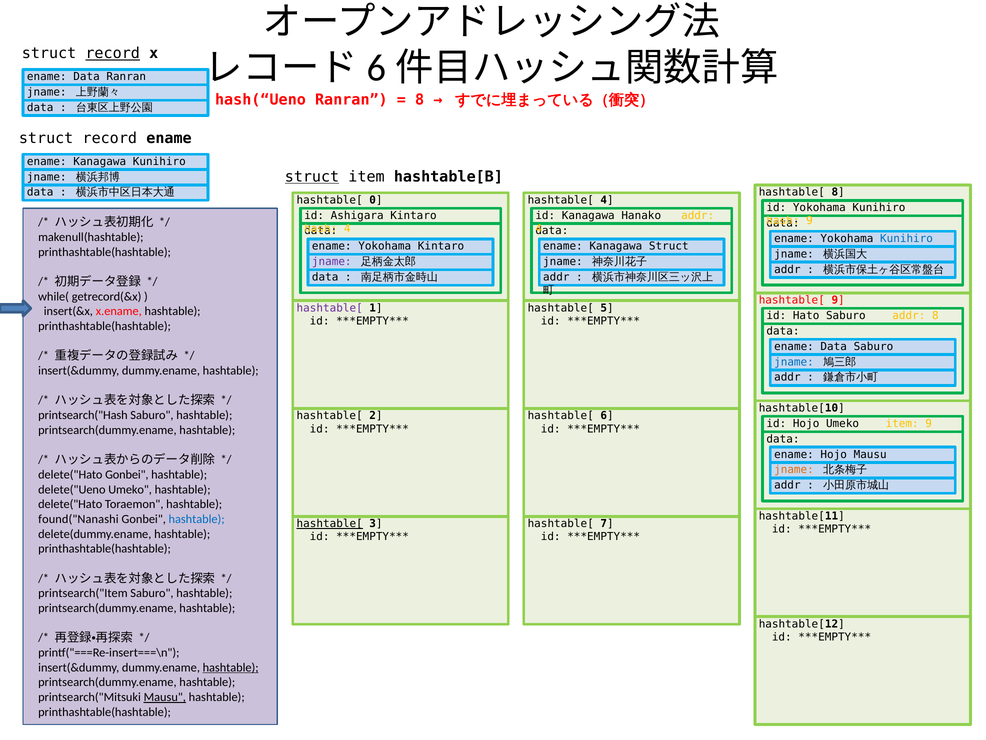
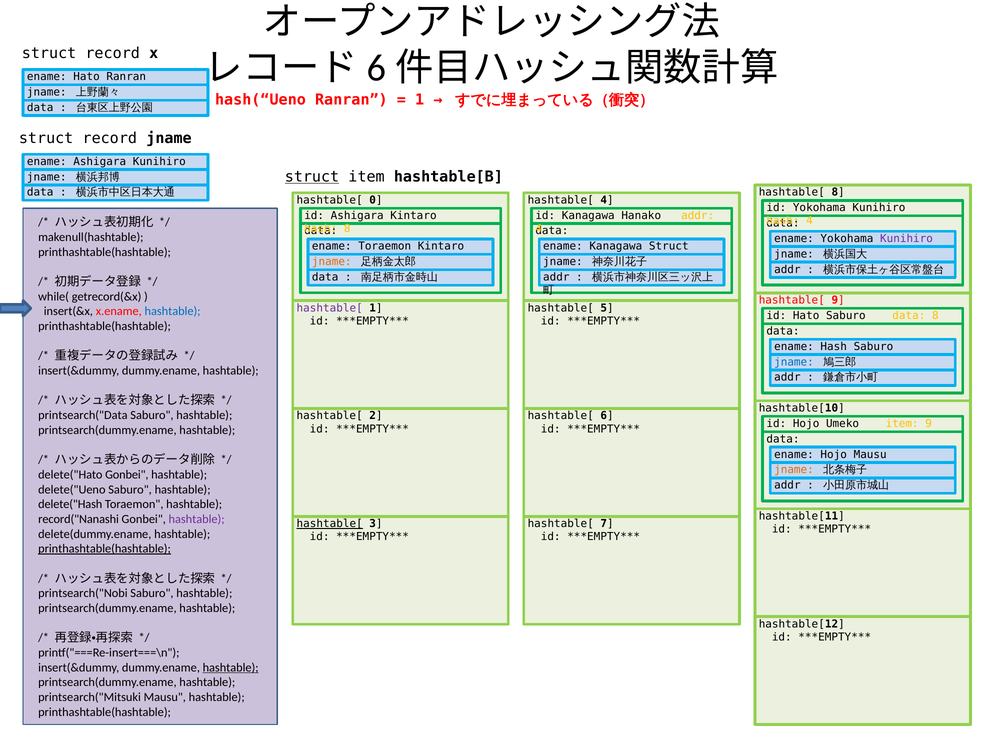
record underline: present -> none (113, 53)
Data: Data -> Hato (87, 77)
8: 8 -> 1 (420, 100)
record ename: ename -> jname (169, 138)
Kanagawa: Kanagawa -> Ashigara (100, 161)
9: 9 -> 4 (809, 221)
4: 4 -> 8 (347, 228)
Kunihiro colour: blue -> purple (907, 238)
Yokohama: Yokohama -> Toraemon (385, 246)
jname colour: purple -> orange (332, 262)
hashtable colour: black -> blue (173, 311)
addr: addr -> data (909, 315)
Data: Data -> Hash (834, 346)
printsearch("Hash: printsearch("Hash -> printsearch("Data (83, 415)
delete("Ueno Umeko: Umeko -> Saburo (130, 489)
delete("Hato: delete("Hato -> delete("Hash (70, 504)
found("Nanashi: found("Nanashi -> record("Nanashi (79, 519)
hashtable colour: blue -> purple (197, 519)
printhashtable(hashtable underline: none -> present (105, 548)
printsearch("Item: printsearch("Item -> printsearch("Nobi (83, 593)
Mausu underline: present -> none (165, 697)
